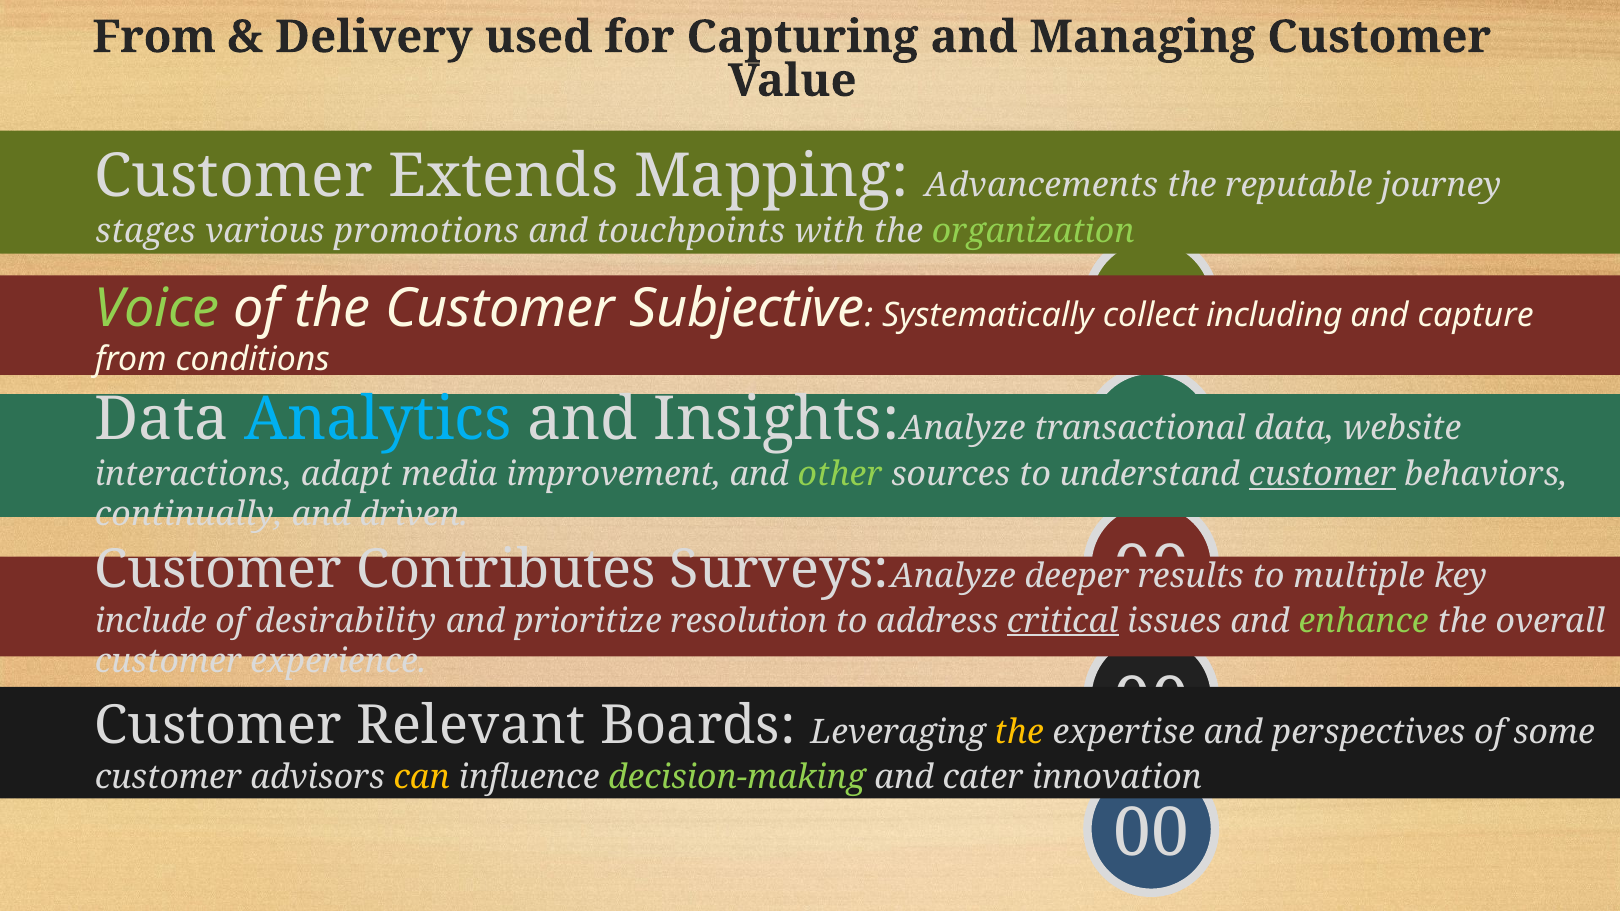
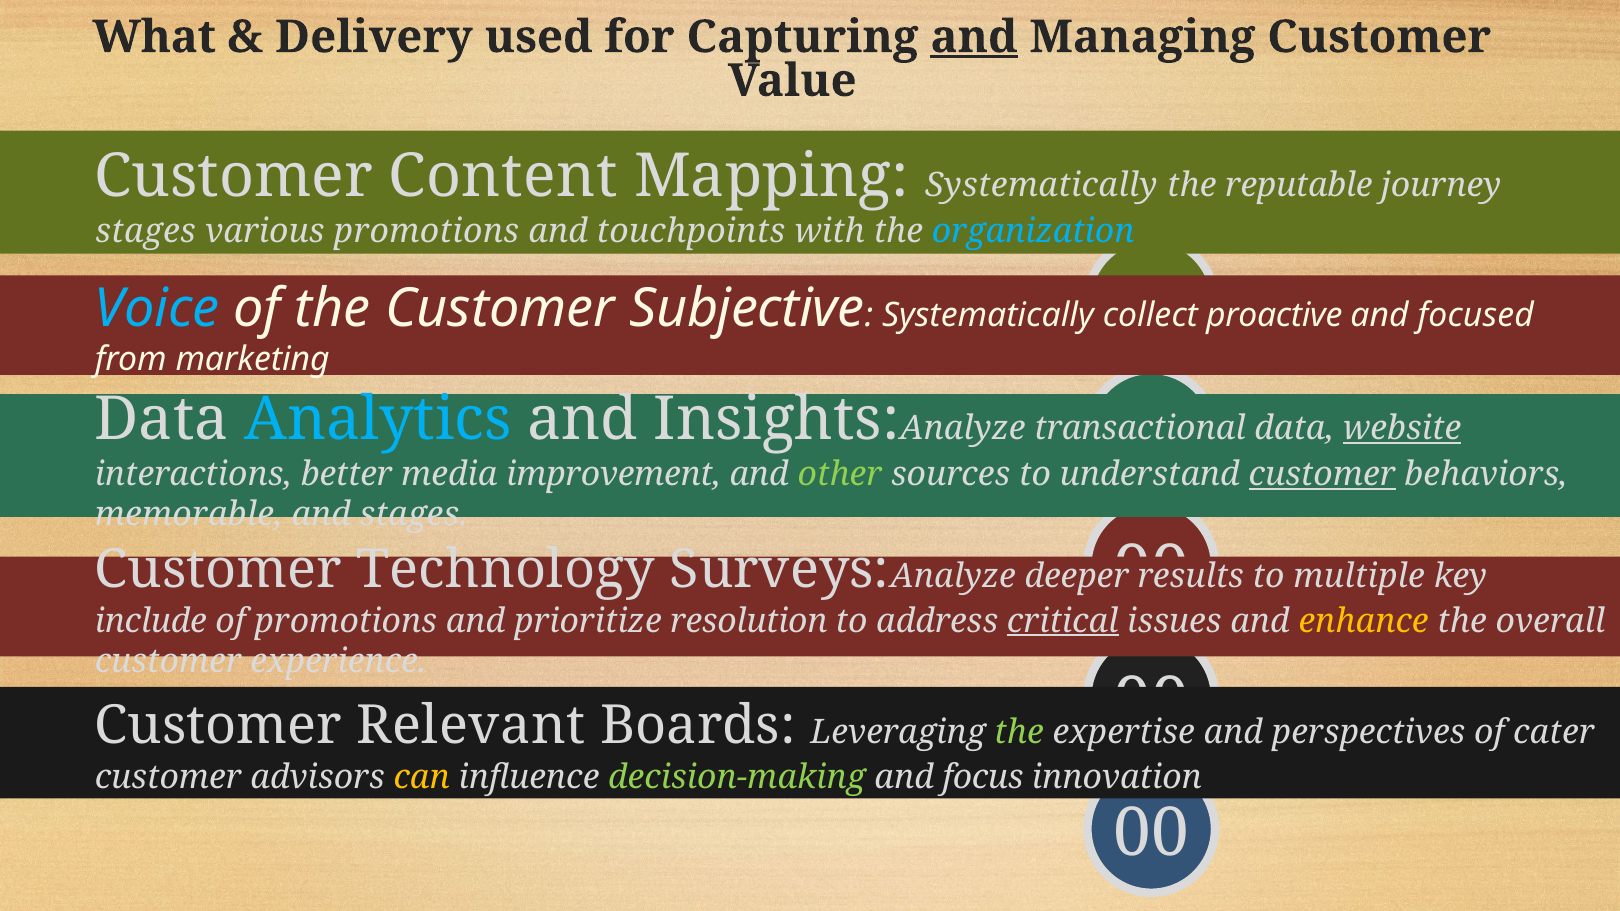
From: From -> What (154, 37)
and underline: none -> present (974, 37)
Extends: Extends -> Content (503, 176)
Mapping Advancements: Advancements -> Systematically (1041, 185)
organization colour: light green -> light blue (1033, 231)
Voice colour: light green -> light blue (157, 309)
including: including -> proactive (1274, 315)
capture: capture -> focused (1476, 315)
conditions: conditions -> marketing (253, 360)
website underline: none -> present (1402, 428)
adapt: adapt -> better (347, 474)
continually: continually -> memorable (189, 515)
and driven: driven -> stages (414, 515)
Contributes: Contributes -> Technology (506, 570)
of desirability: desirability -> promotions (346, 621)
enhance colour: light green -> yellow (1364, 621)
the colour: yellow -> light green (1019, 733)
some: some -> cater (1554, 733)
cater: cater -> focus (983, 778)
